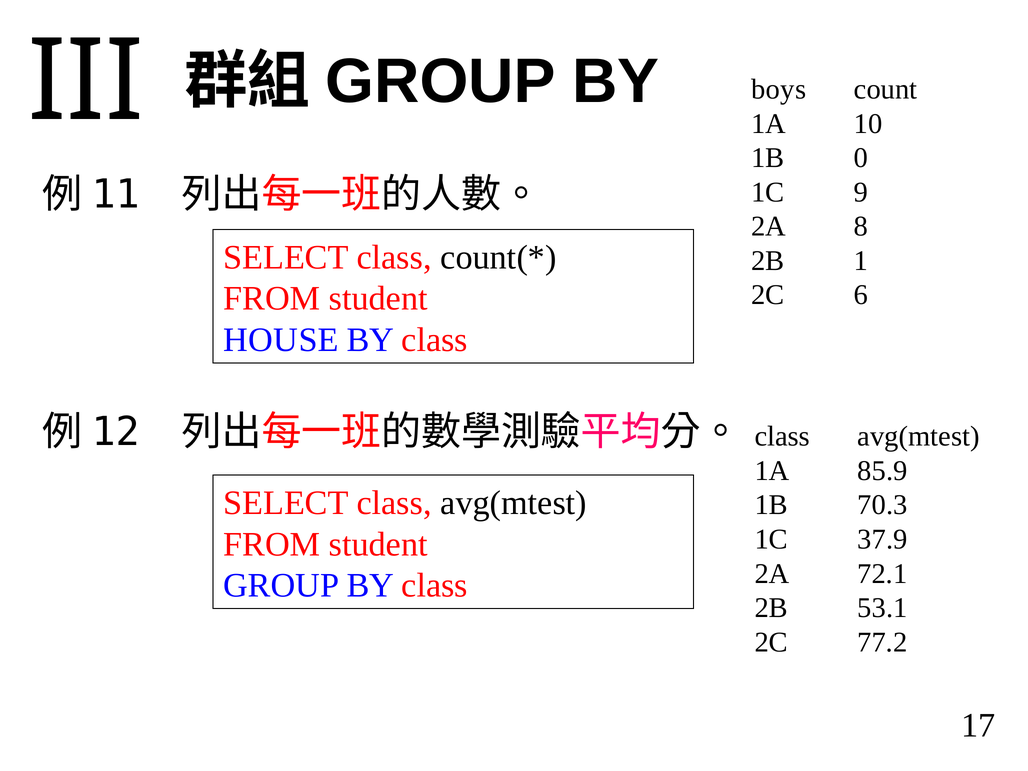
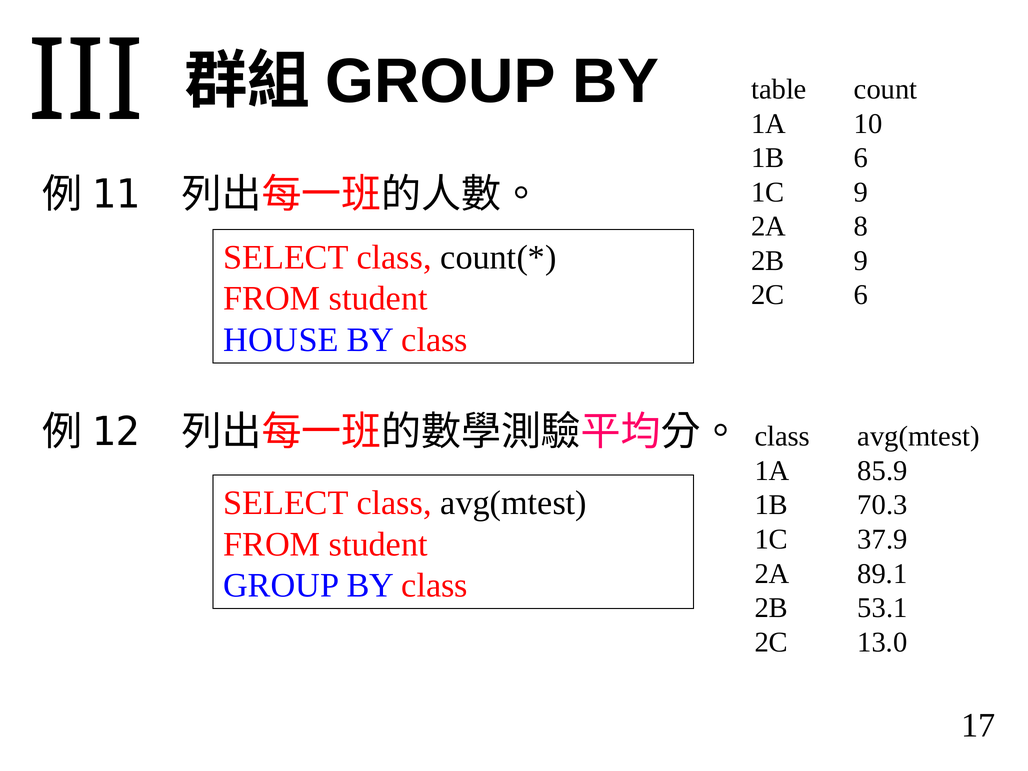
boys: boys -> table (779, 89)
1B 0: 0 -> 6 (861, 158)
2B 1: 1 -> 9 (861, 261)
72.1: 72.1 -> 89.1 (882, 574)
77.2: 77.2 -> 13.0 (882, 642)
